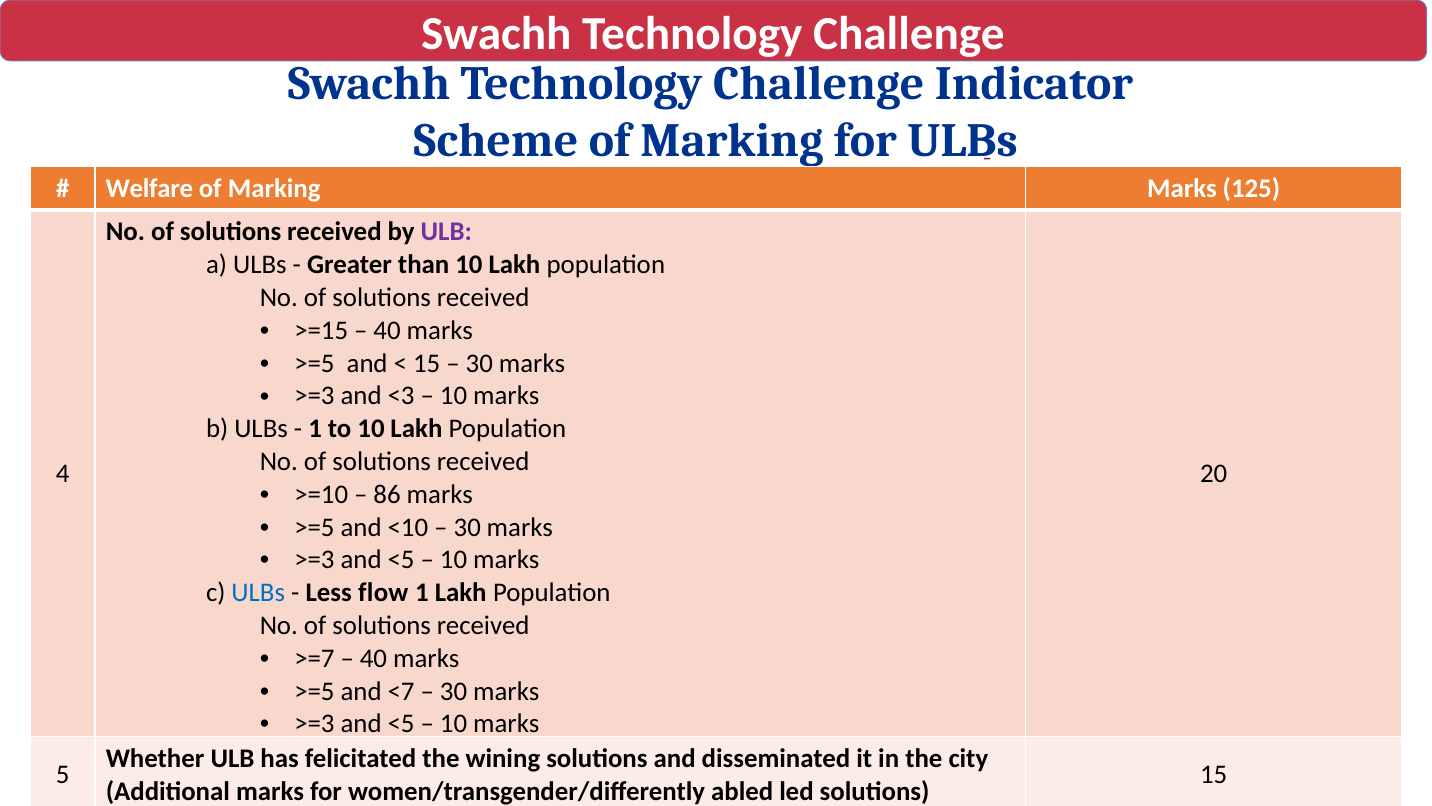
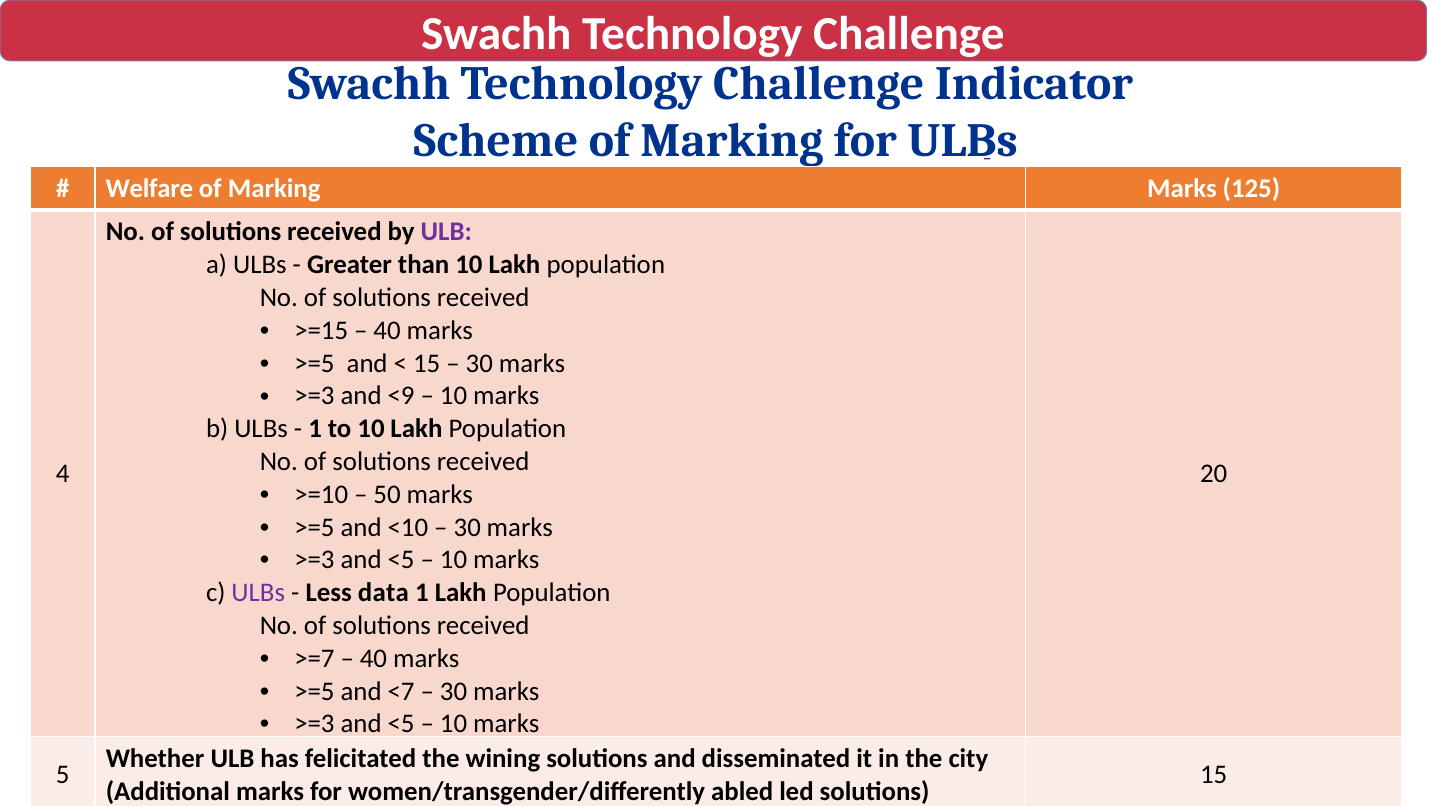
<3: <3 -> <9 (401, 396)
86: 86 -> 50 (387, 494)
ULBs colour: blue -> purple (258, 592)
flow: flow -> data (383, 592)
